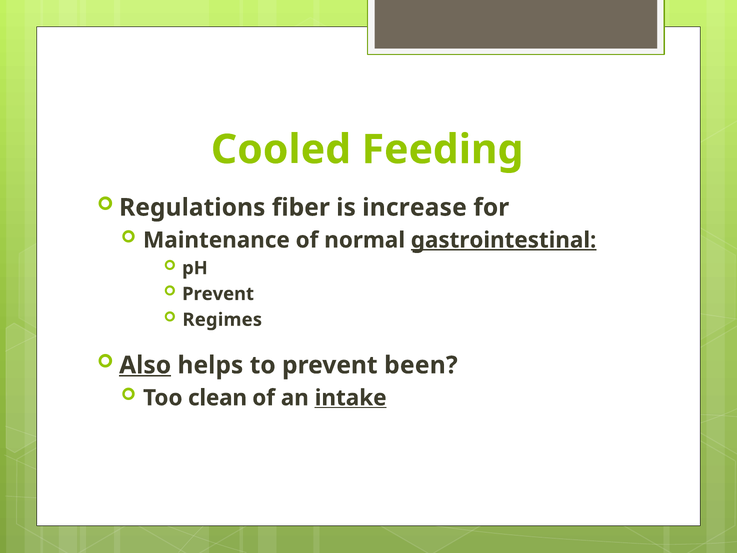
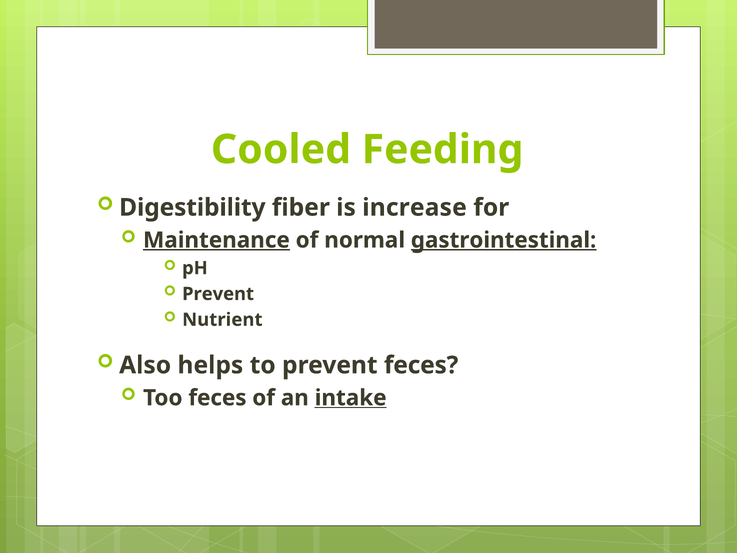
Regulations: Regulations -> Digestibility (192, 207)
Maintenance underline: none -> present (216, 240)
Regimes: Regimes -> Nutrient (222, 320)
Also underline: present -> none (145, 365)
prevent been: been -> feces (421, 365)
Too clean: clean -> feces (217, 398)
